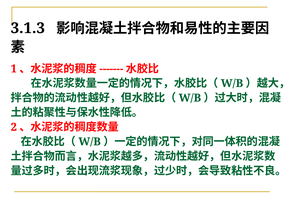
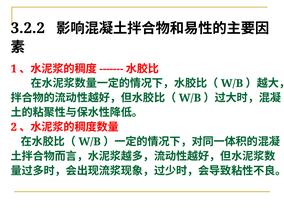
3.1.3: 3.1.3 -> 3.2.2 (28, 28)
